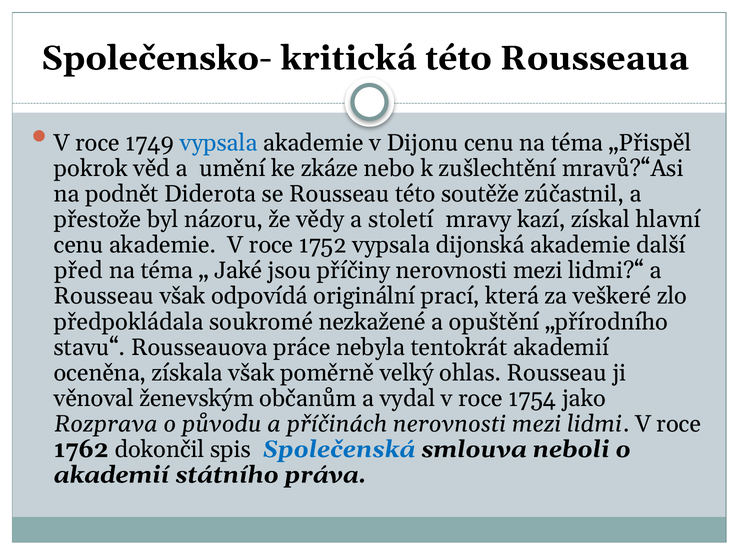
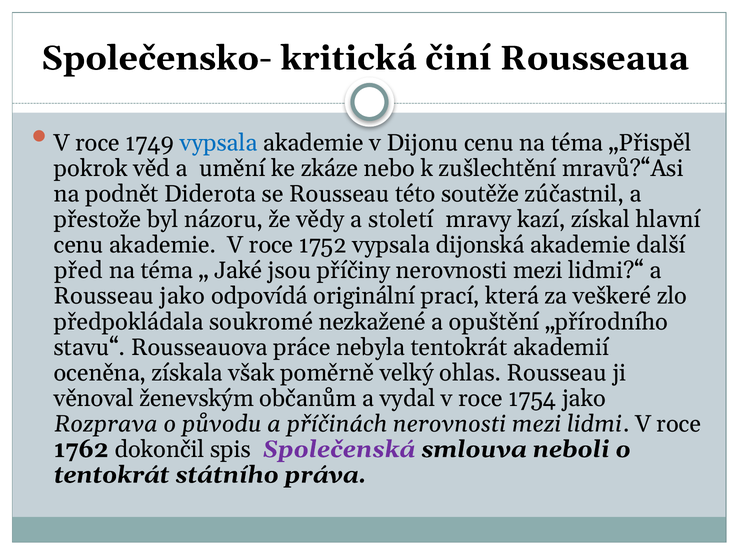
kritická této: této -> činí (458, 58)
Rousseau však: však -> jako (182, 296)
Společenská colour: blue -> purple (339, 449)
akademií: akademií -> tentokrát (112, 474)
